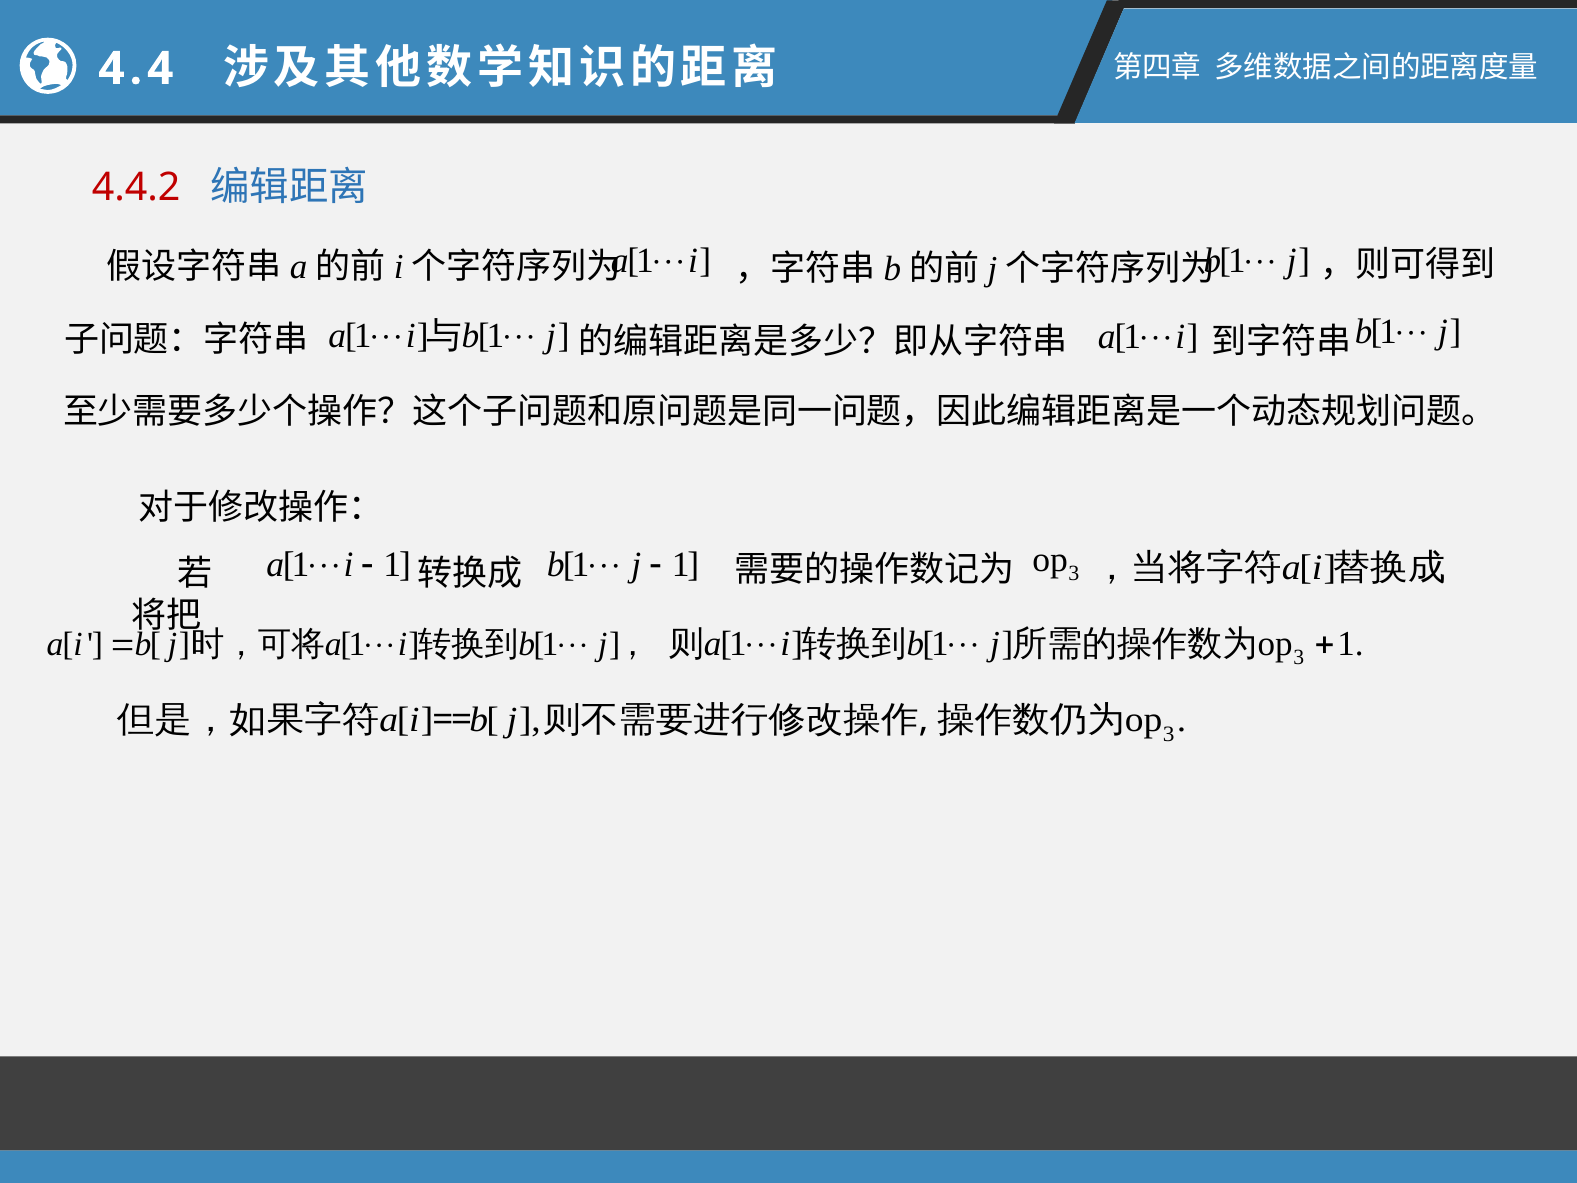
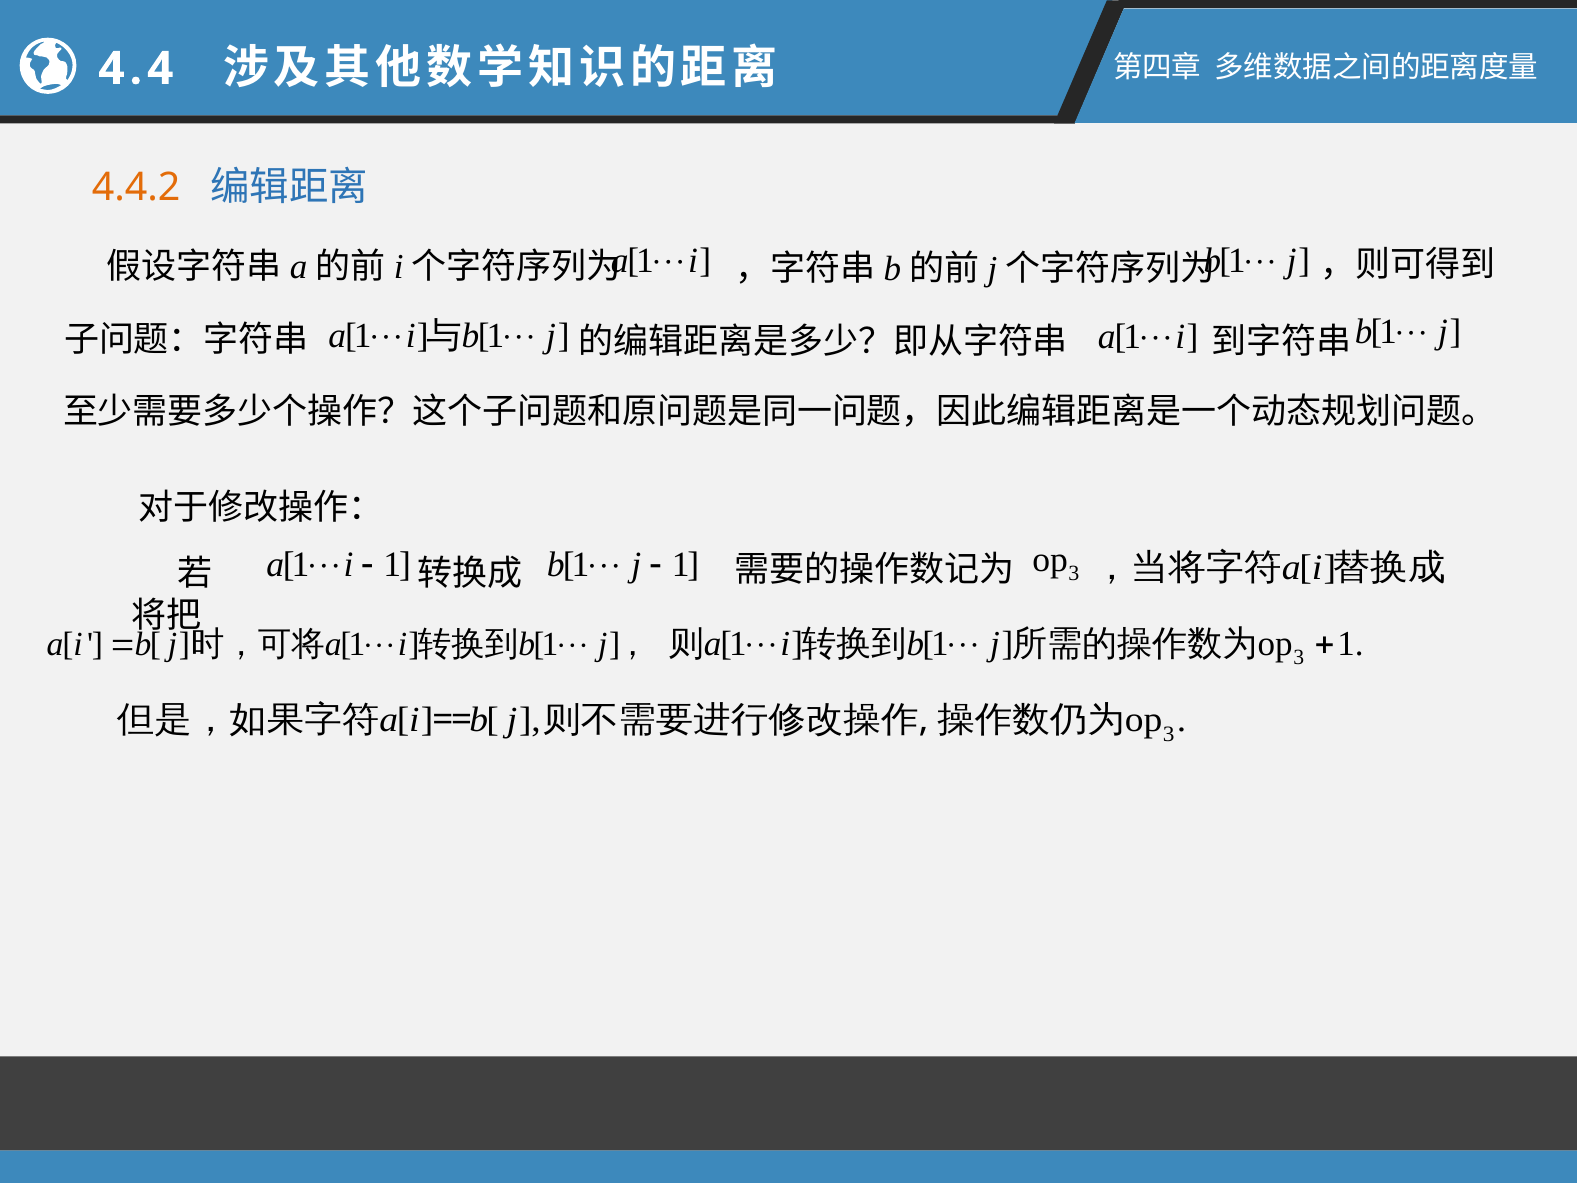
4.4.2 colour: red -> orange (136, 187)
